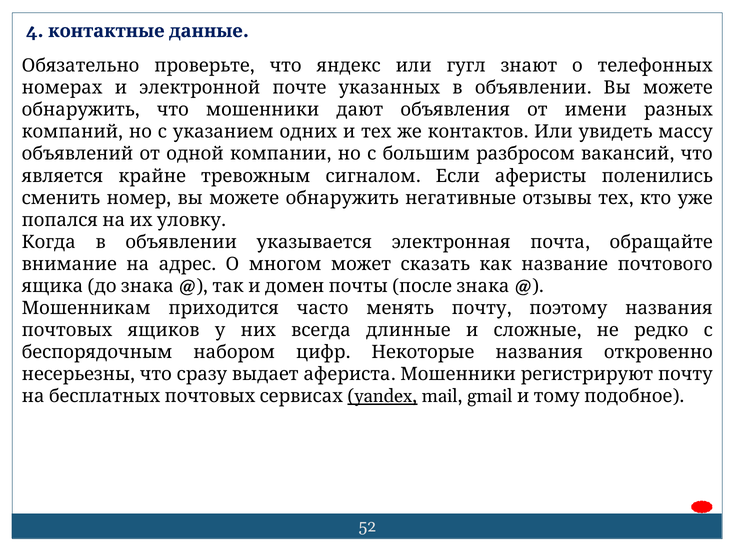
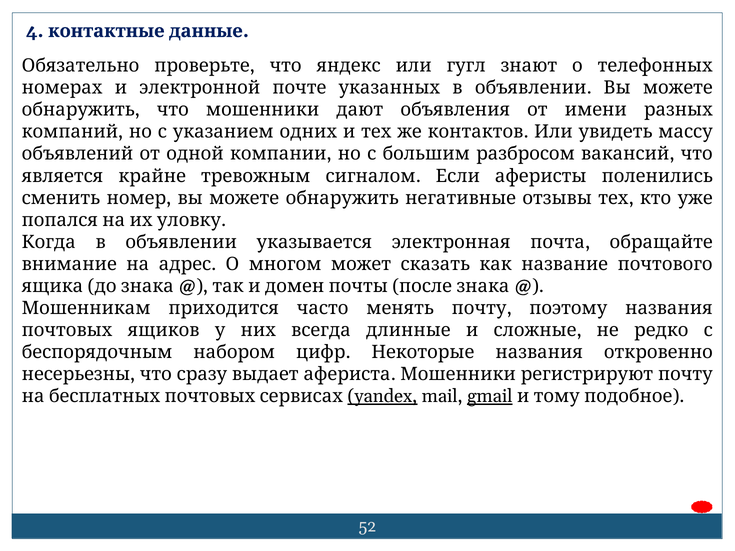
gmail underline: none -> present (490, 397)
